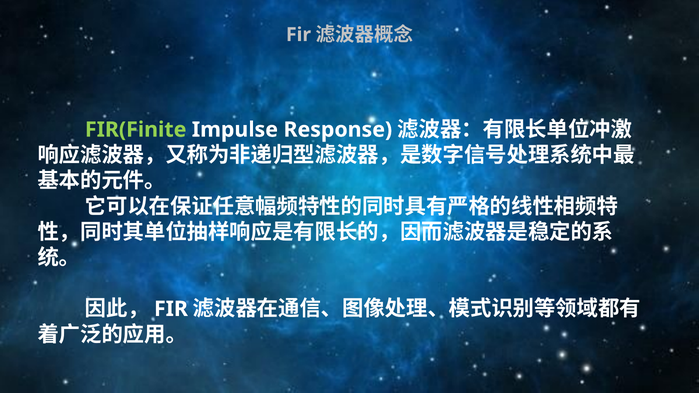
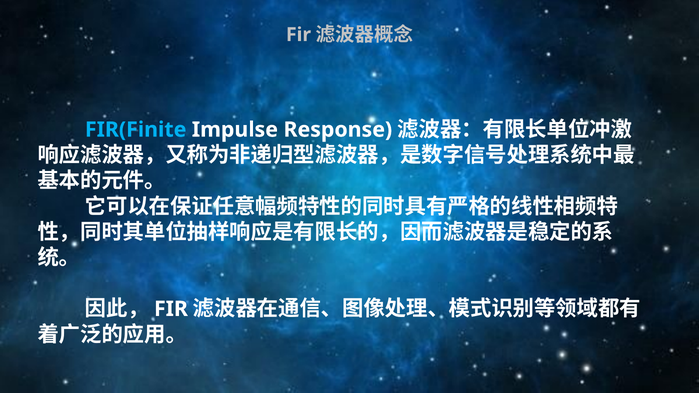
FIR(Finite colour: light green -> light blue (136, 130)
